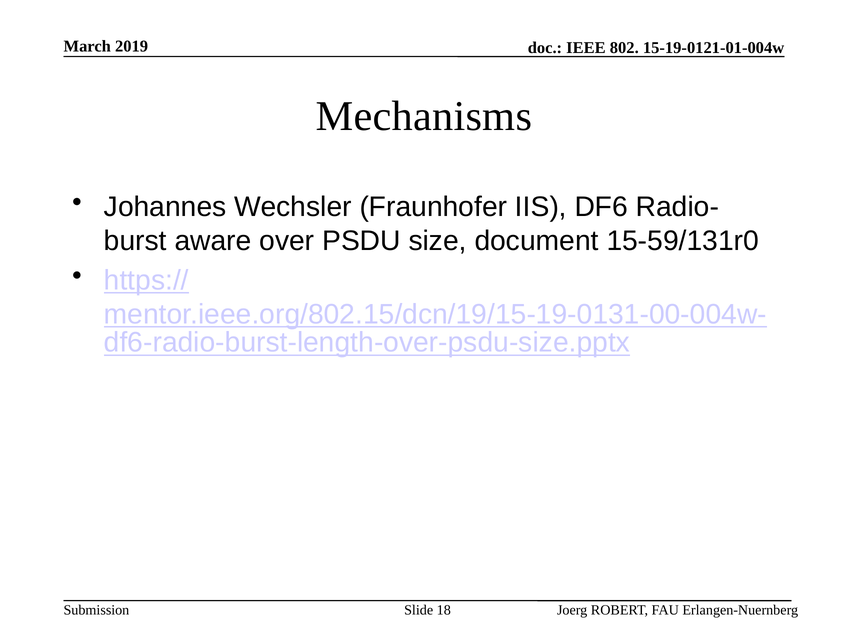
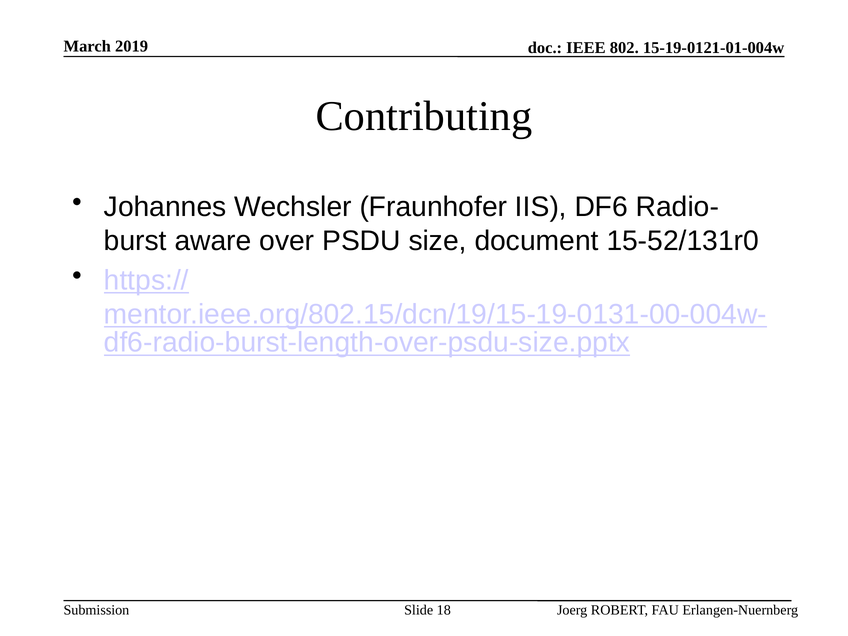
Mechanisms: Mechanisms -> Contributing (424, 116)
15-59/131r0: 15-59/131r0 -> 15-52/131r0 (683, 241)
